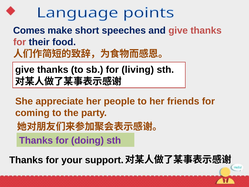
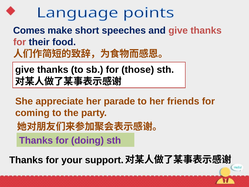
living: living -> those (138, 70)
people: people -> parade (119, 101)
